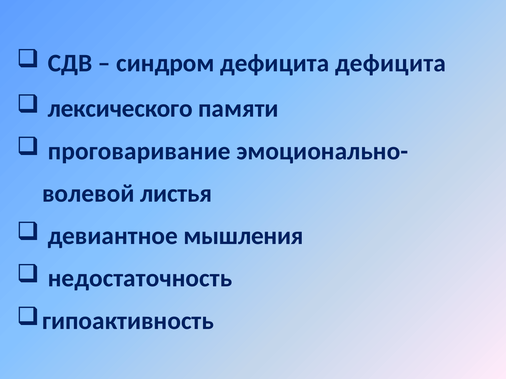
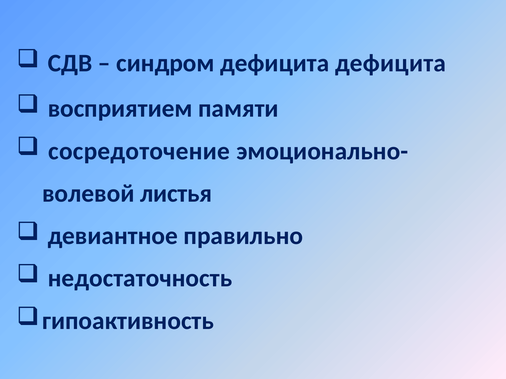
лексического: лексического -> восприятием (120, 109)
проговаривание: проговаривание -> сосредоточение (139, 151)
мышления: мышления -> правильно (243, 236)
